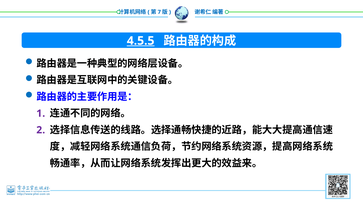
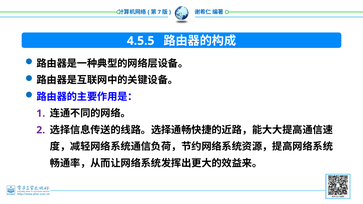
4.5.5 underline: present -> none (141, 41)
